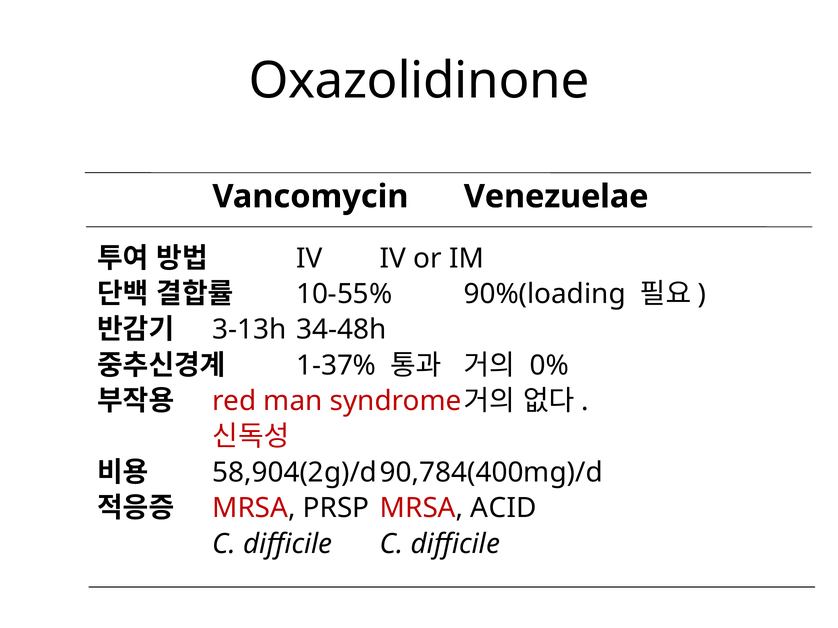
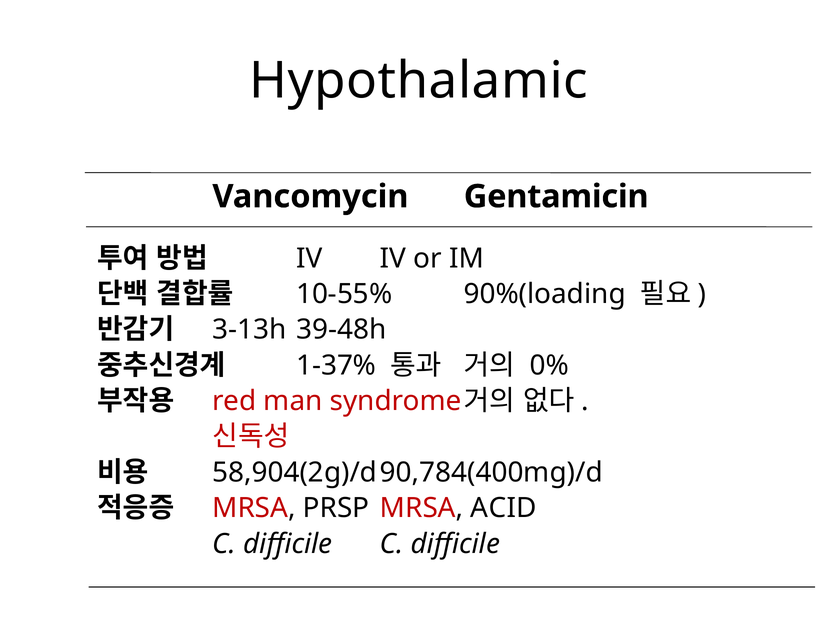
Oxazolidinone: Oxazolidinone -> Hypothalamic (419, 81)
Venezuelae: Venezuelae -> Gentamicin (556, 197)
34-48h: 34-48h -> 39-48h (341, 330)
